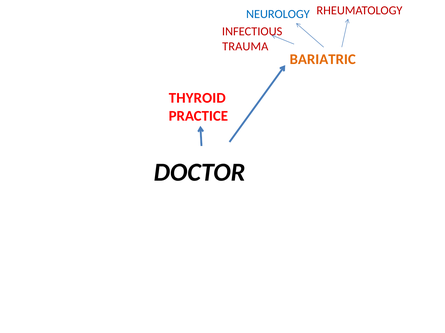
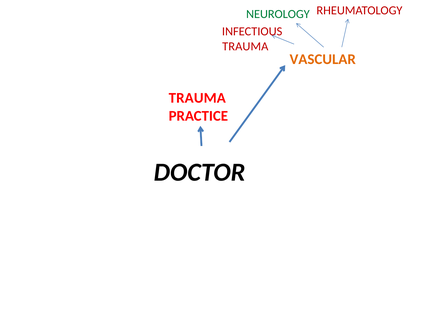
NEUROLOGY colour: blue -> green (278, 14)
BARIATRIC: BARIATRIC -> VASCULAR (323, 59)
THYROID: THYROID -> TRAUMA (197, 98)
